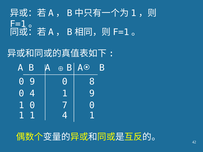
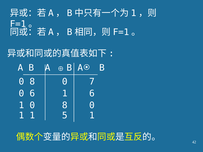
9: 9 -> 8 (32, 82)
8: 8 -> 7 (92, 82)
0 4: 4 -> 6 (32, 94)
1 9: 9 -> 6 (92, 94)
1 0 7: 7 -> 8 (65, 105)
1 4: 4 -> 5 (65, 116)
